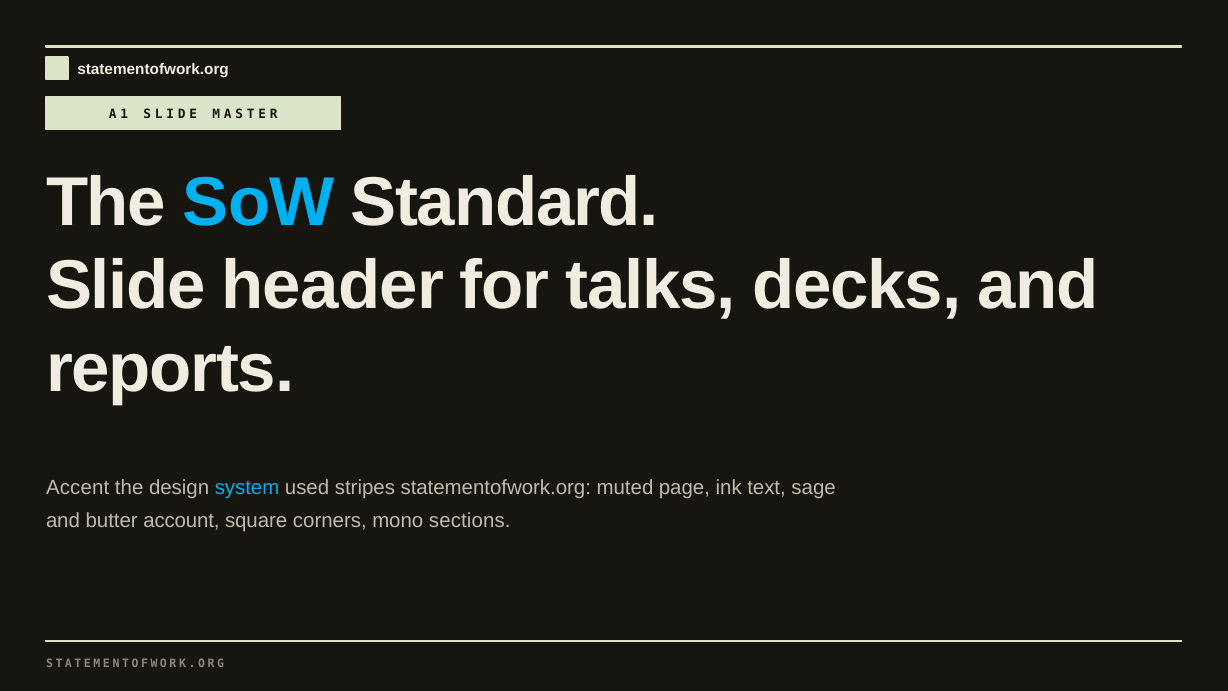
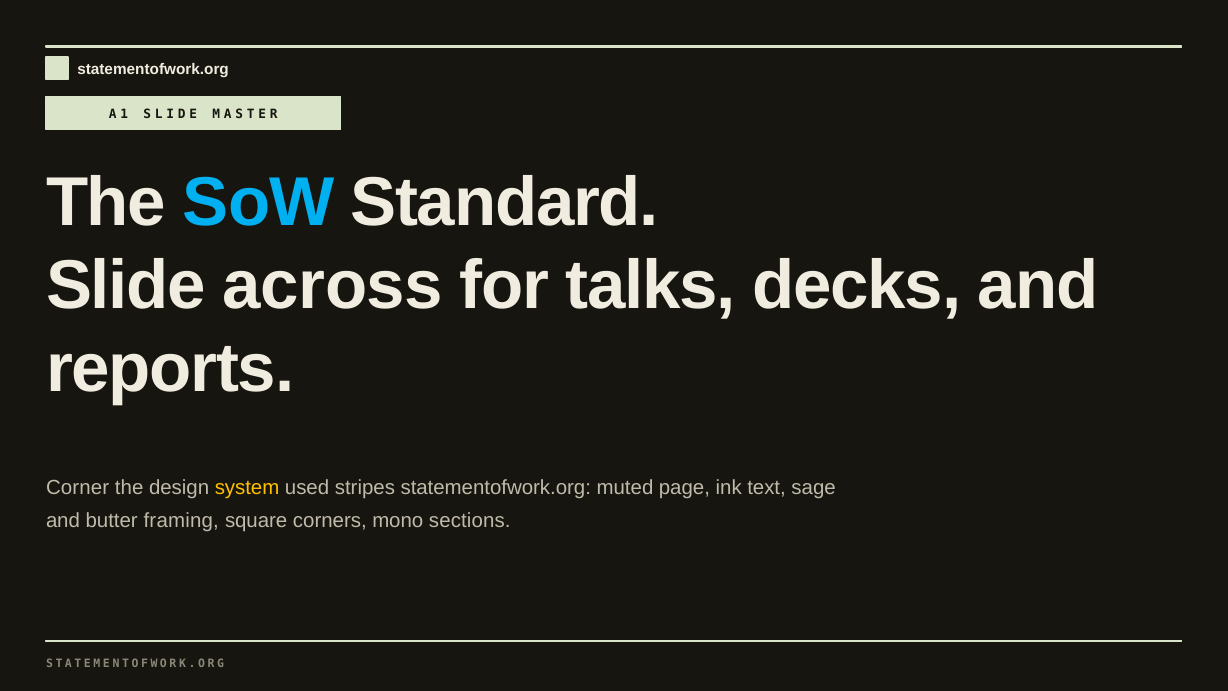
header: header -> across (333, 286)
Accent: Accent -> Corner (78, 487)
system colour: light blue -> yellow (247, 487)
account: account -> framing (181, 520)
